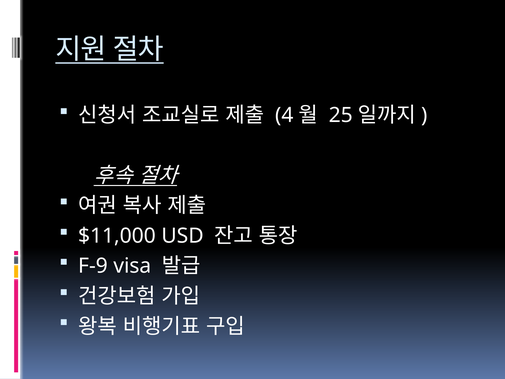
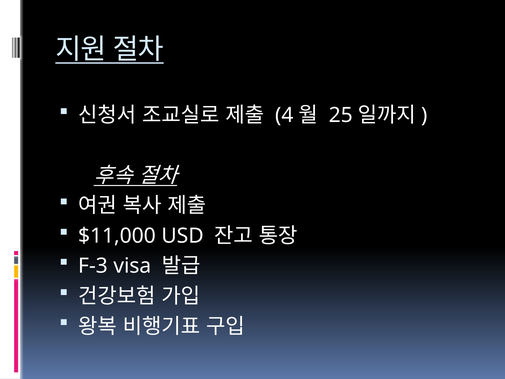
F-9: F-9 -> F-3 (93, 266)
